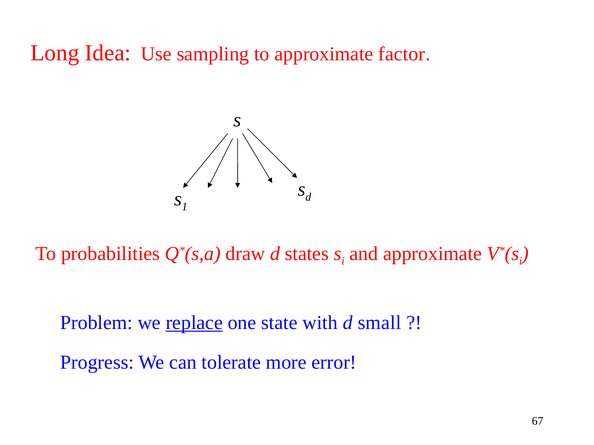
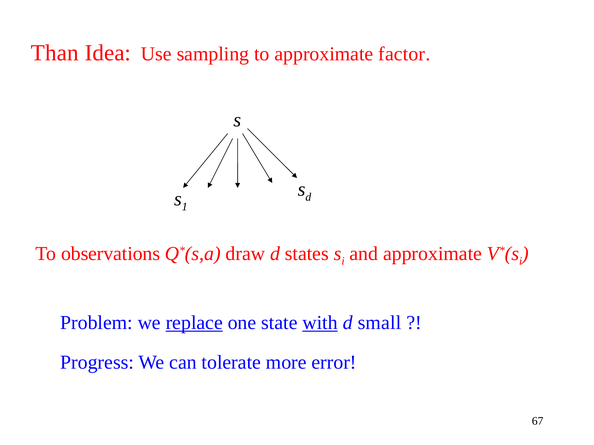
Long: Long -> Than (55, 53)
probabilities: probabilities -> observations (111, 254)
with underline: none -> present (320, 323)
